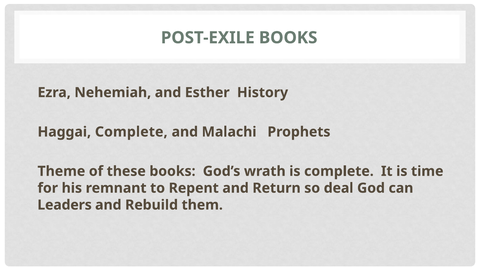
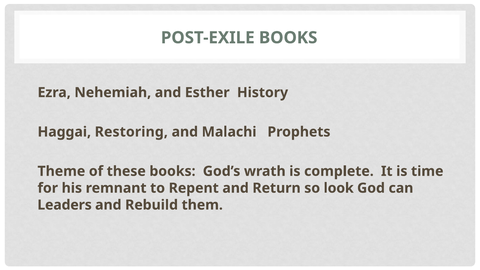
Haggai Complete: Complete -> Restoring (131, 132)
deal: deal -> look (339, 188)
